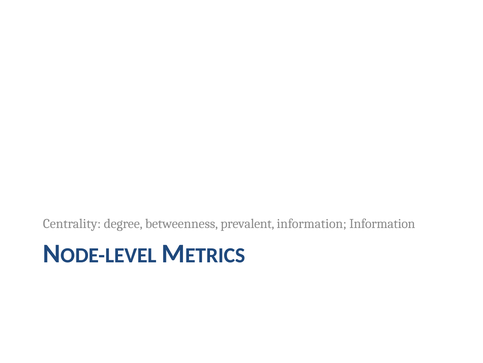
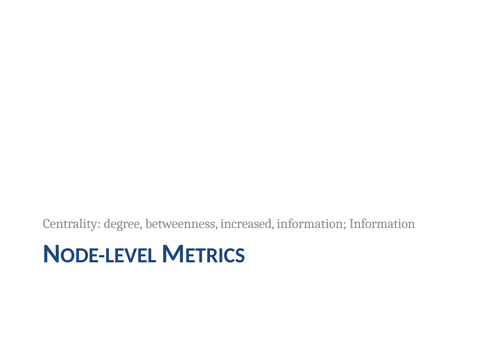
prevalent: prevalent -> increased (247, 223)
